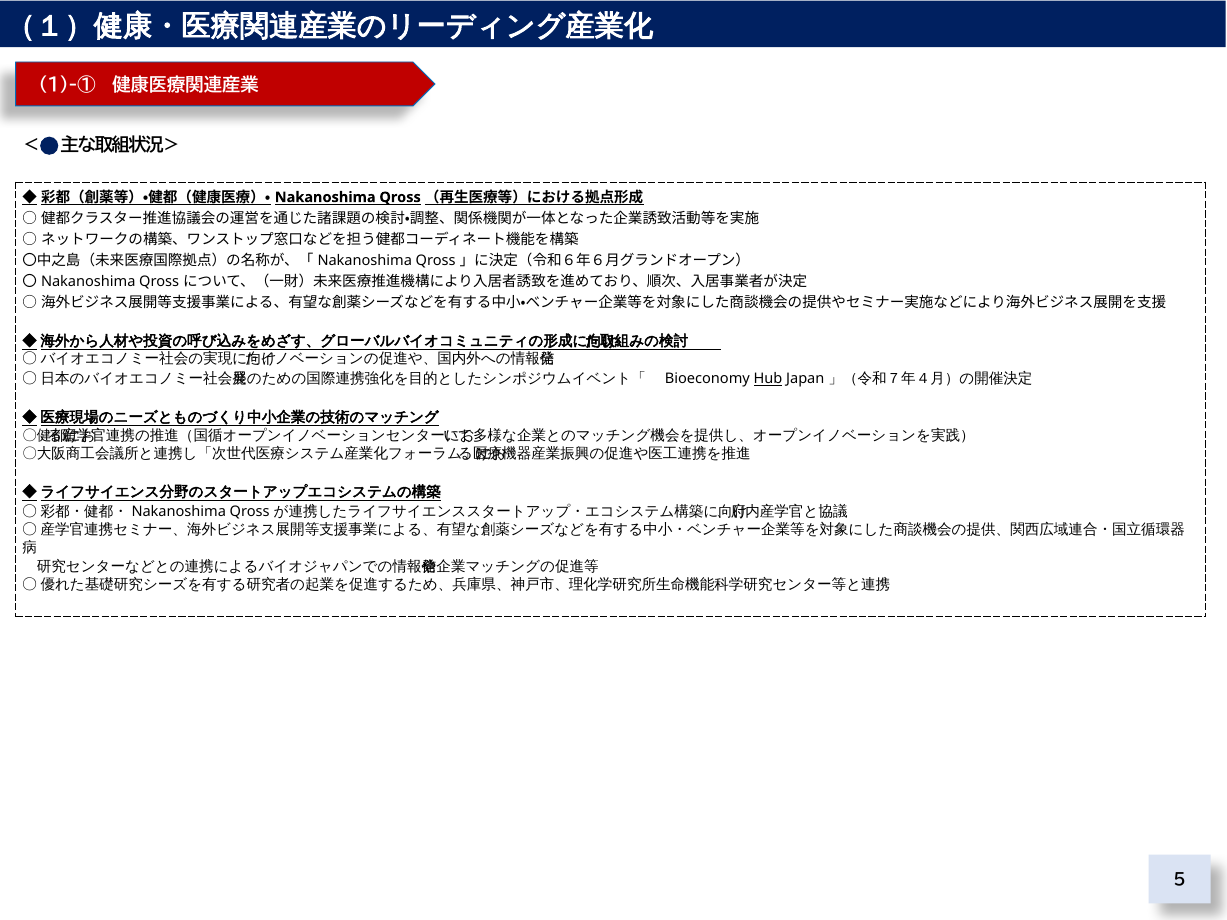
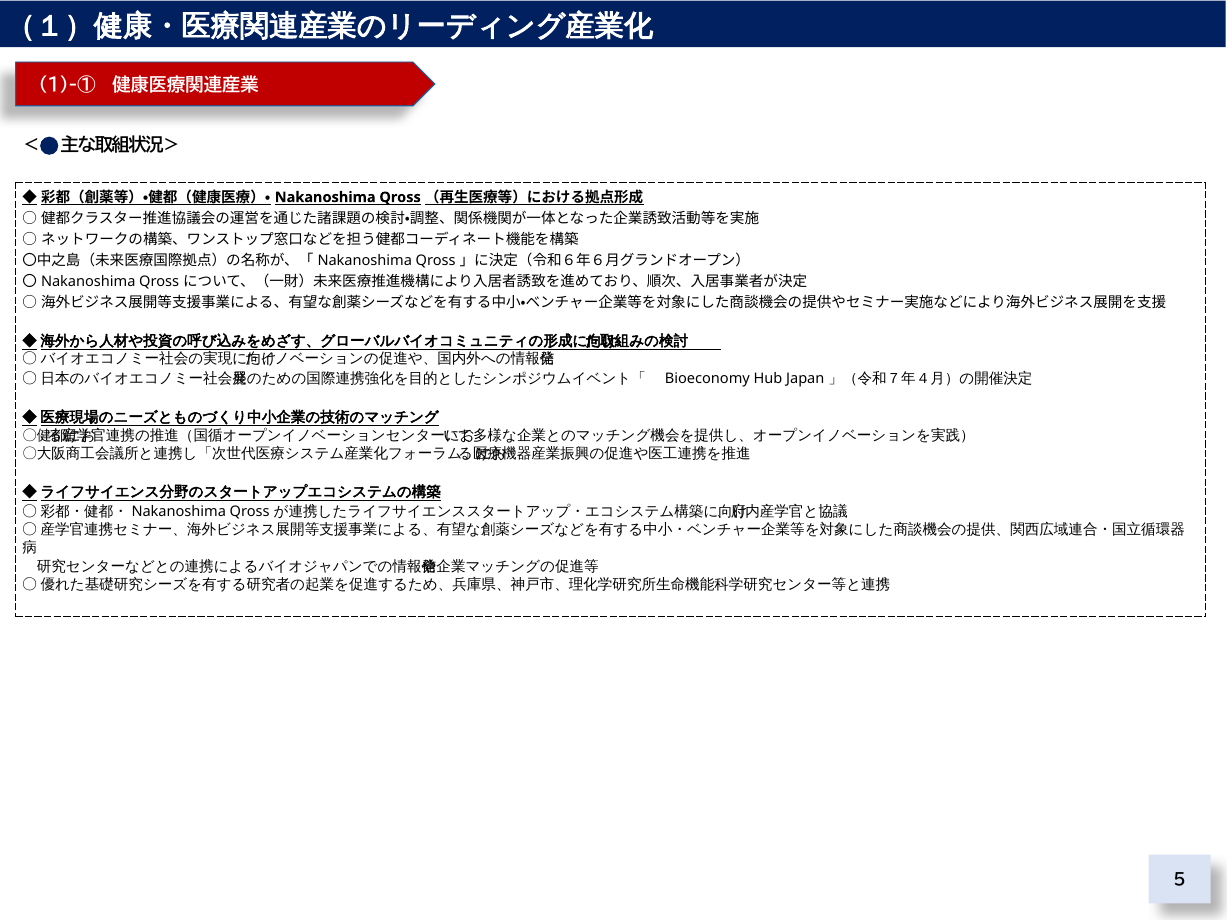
Hub underline: present -> none (768, 379)
